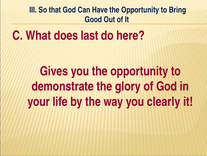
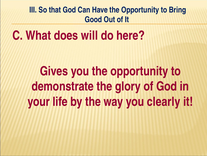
last: last -> will (89, 35)
